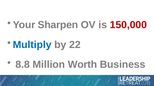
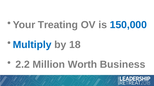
Sharpen: Sharpen -> Treating (58, 25)
150,000 colour: red -> blue (128, 25)
22: 22 -> 18 (75, 45)
8.8: 8.8 -> 2.2 (23, 65)
